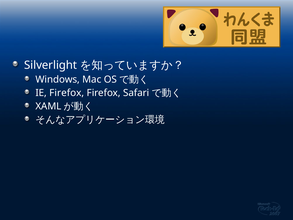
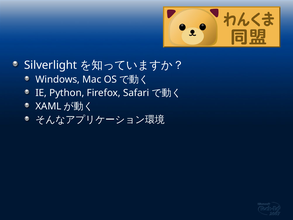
IE Firefox: Firefox -> Python (67, 93)
